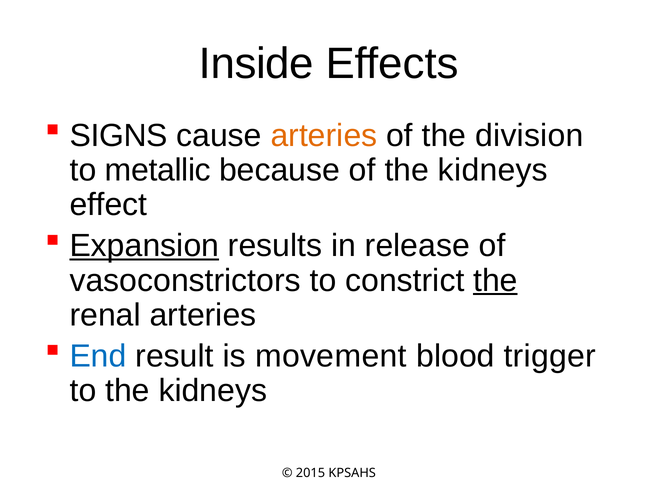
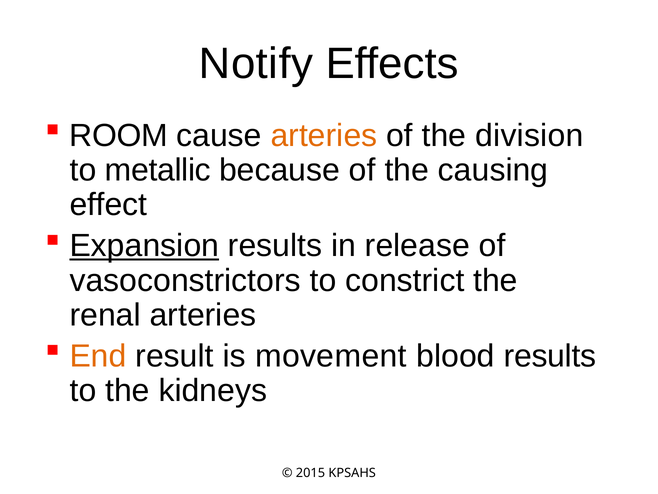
Inside: Inside -> Notify (256, 64)
SIGNS: SIGNS -> ROOM (119, 136)
of the kidneys: kidneys -> causing (493, 170)
the underline: present -> none (495, 280)
End colour: blue -> orange (98, 356)
blood trigger: trigger -> results (550, 356)
